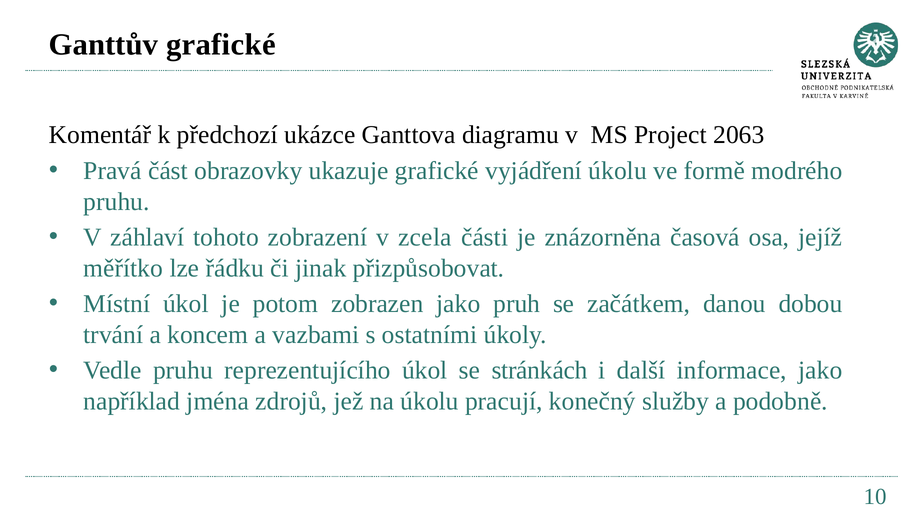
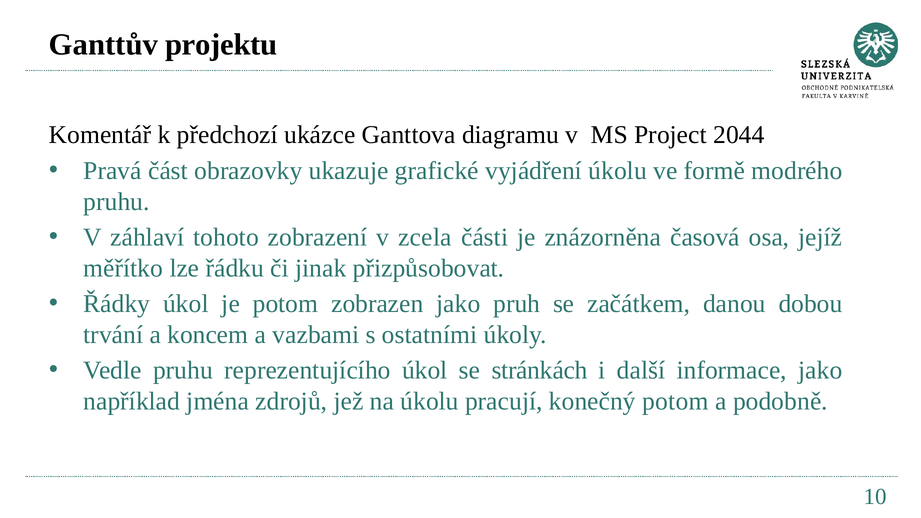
Ganttův grafické: grafické -> projektu (221, 45)
2063: 2063 -> 2044 (739, 135)
Místní: Místní -> Řádky (117, 304)
konečný služby: služby -> potom (675, 401)
